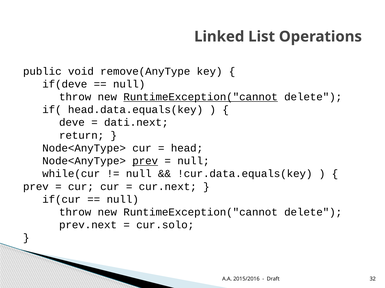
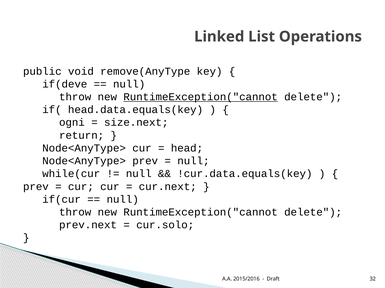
deve: deve -> ogni (72, 123)
dati.next: dati.next -> size.next (136, 123)
prev underline: present -> none (145, 161)
